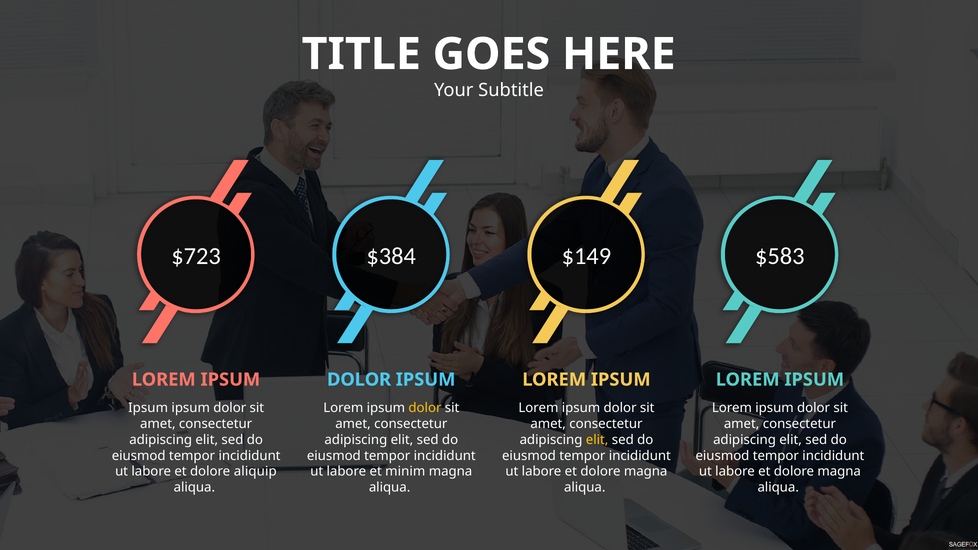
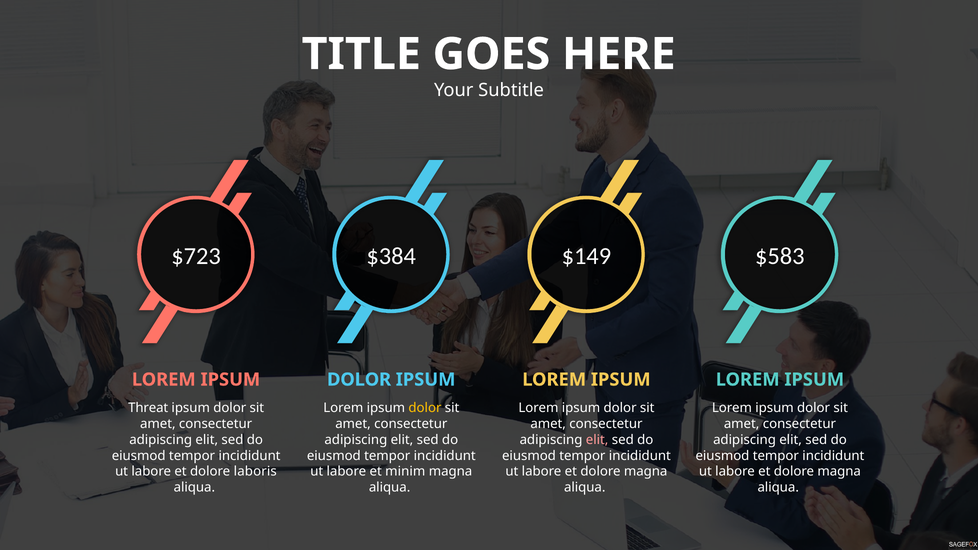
Ipsum: Ipsum -> Threat (148, 408)
elit colour: yellow -> pink (597, 440)
aliquip: aliquip -> laboris (255, 472)
